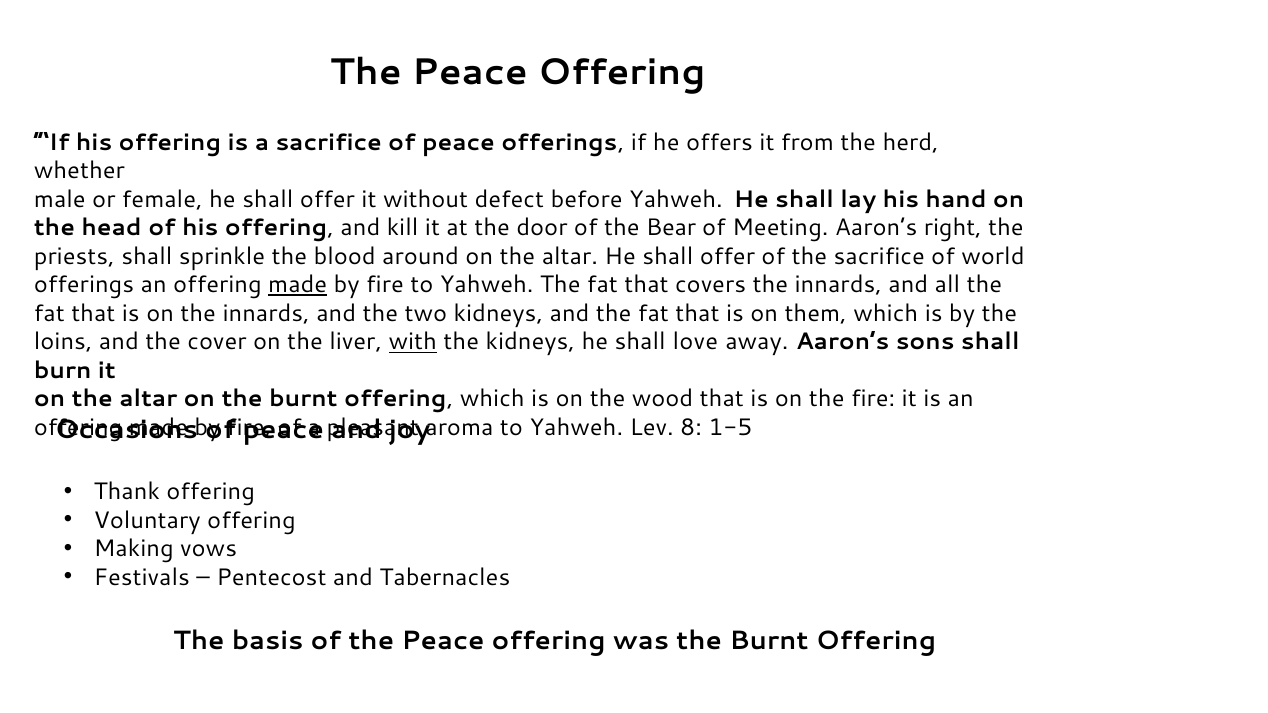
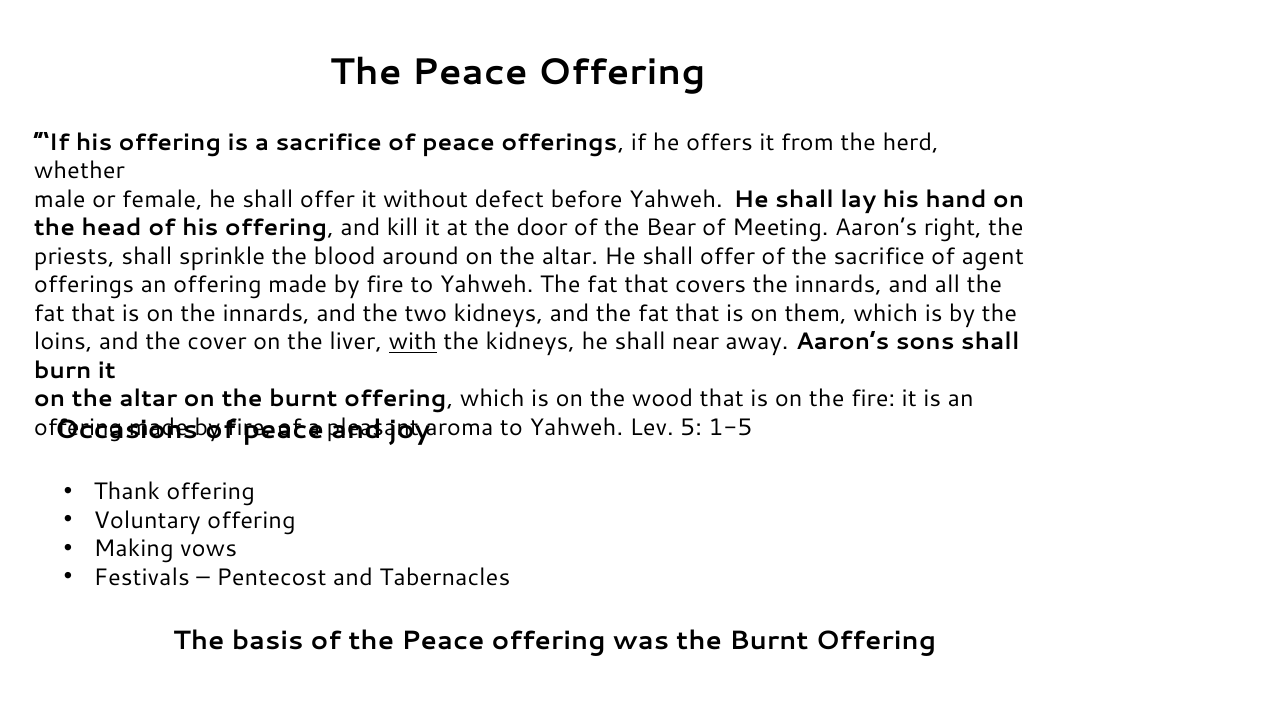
world: world -> agent (993, 257)
made underline: present -> none (298, 285)
love: love -> near (696, 342)
8: 8 -> 5 (691, 428)
